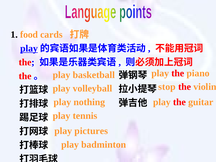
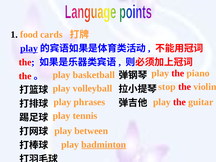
nothing: nothing -> phrases (89, 102)
pictures: pictures -> between (91, 131)
badminton underline: none -> present (104, 145)
